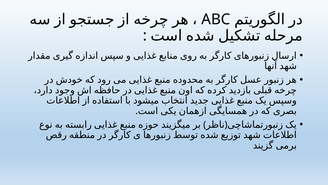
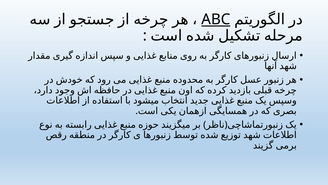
ABC underline: none -> present (216, 19)
